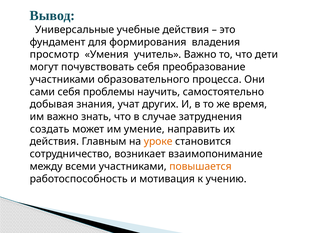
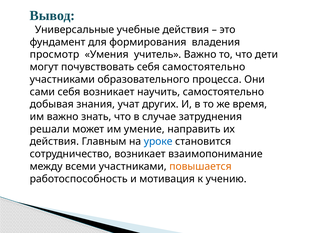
себя преобразование: преобразование -> самостоятельно (204, 67)
себя проблемы: проблемы -> возникает (109, 92)
создать: создать -> решали (50, 129)
уроке colour: orange -> blue (158, 141)
